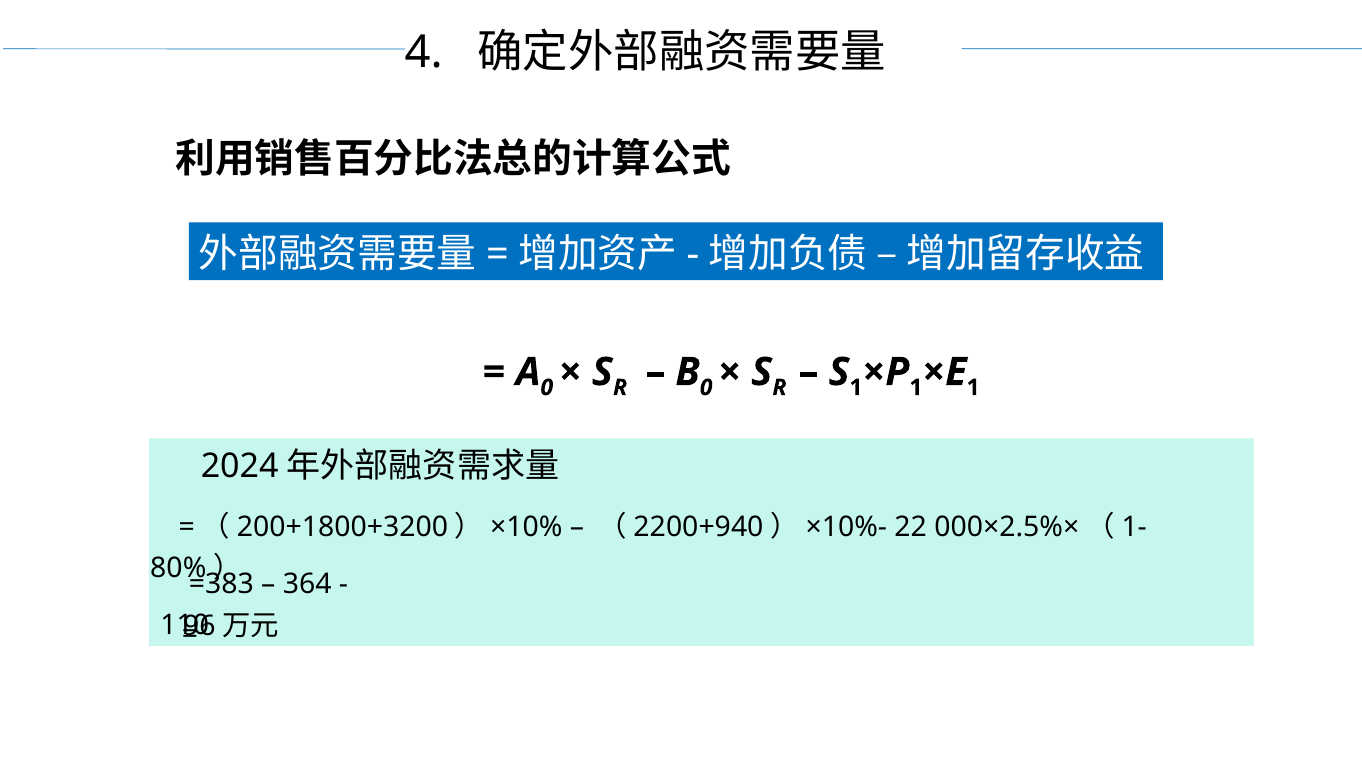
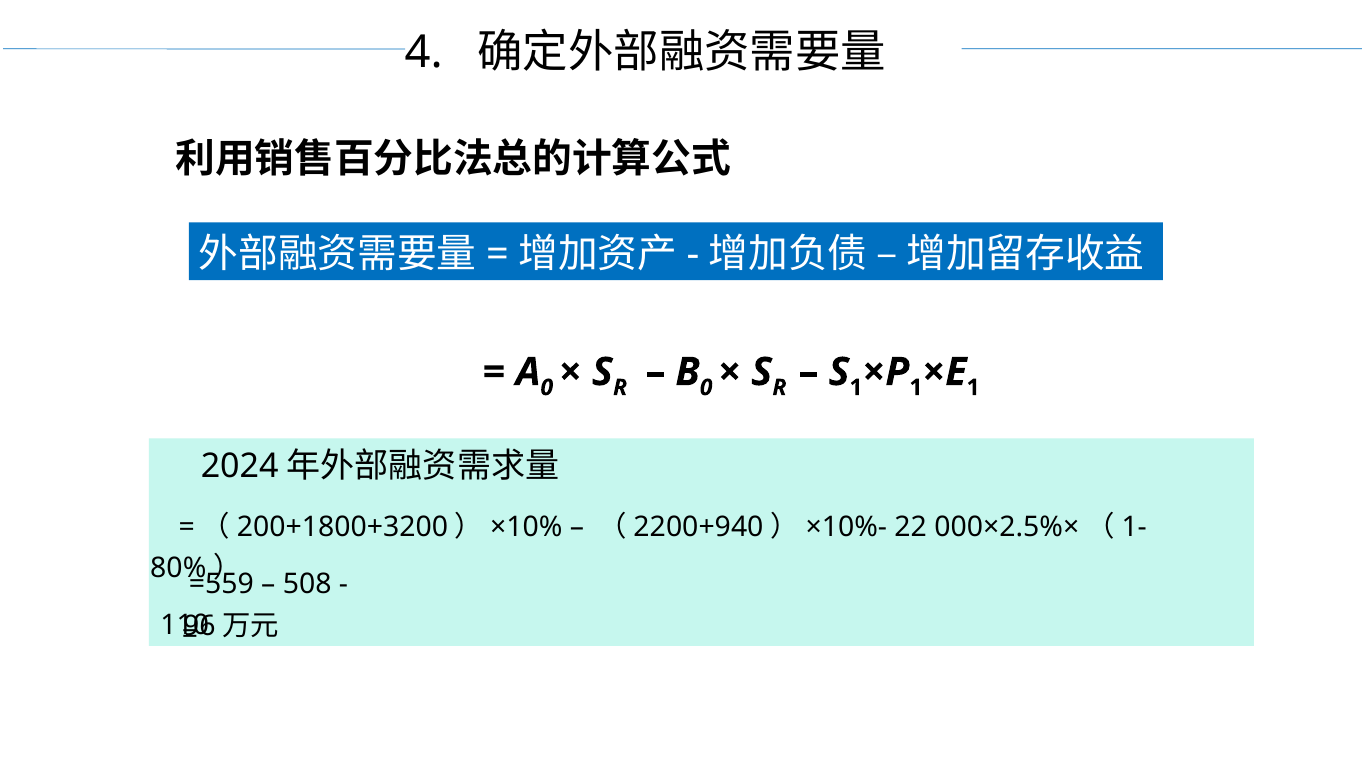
=383: =383 -> =559 (221, 584)
364: 364 -> 508 (307, 584)
